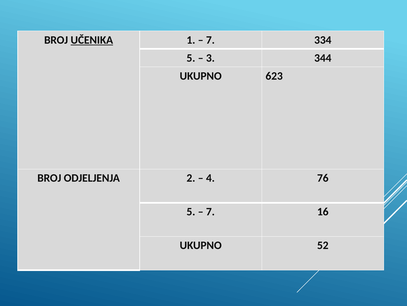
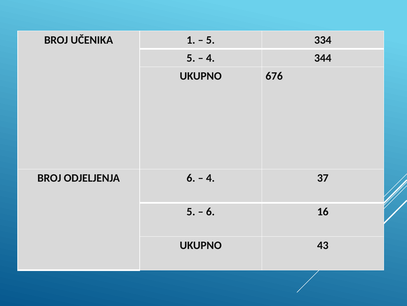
UČENIKA underline: present -> none (92, 40)
7: 7 -> 5 (210, 40)
3: 3 -> 4 (210, 58)
623: 623 -> 676 (274, 76)
ODJELJENJA 2: 2 -> 6 (191, 178)
76: 76 -> 37 (323, 178)
7: 7 -> 6 (210, 211)
52: 52 -> 43 (323, 245)
